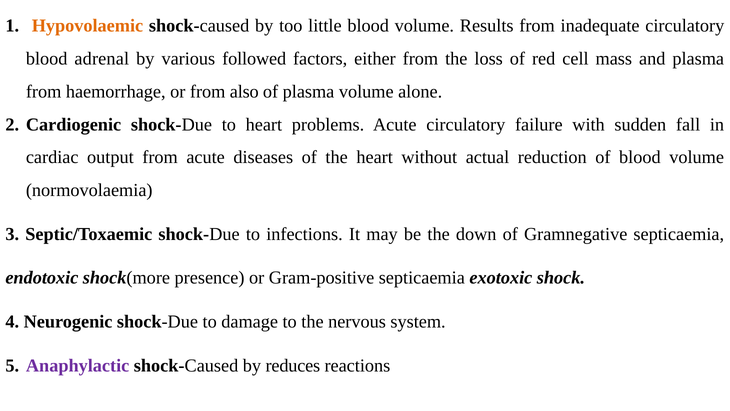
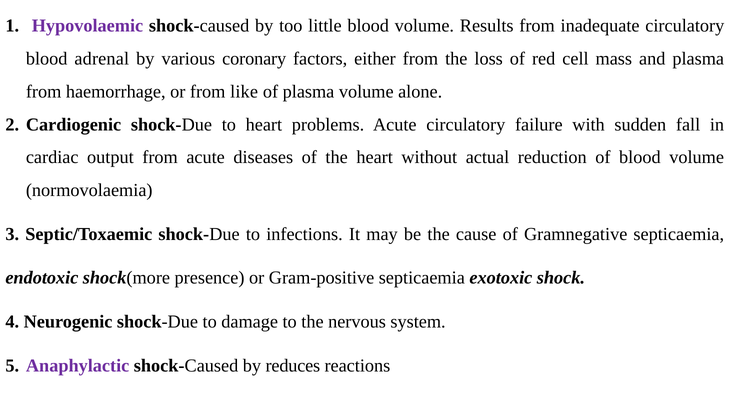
Hypovolaemic colour: orange -> purple (87, 26)
followed: followed -> coronary (254, 59)
also: also -> like (244, 92)
down: down -> cause (476, 234)
